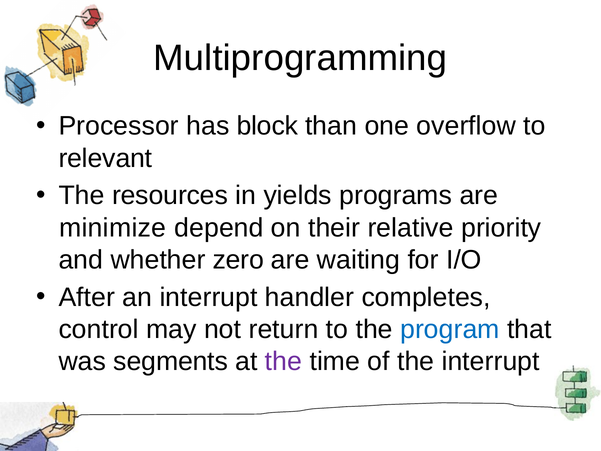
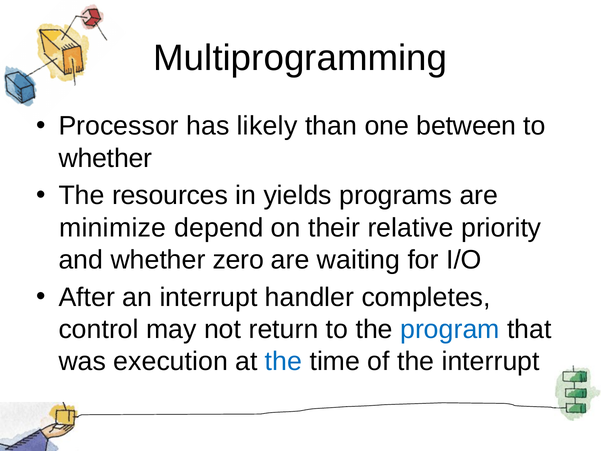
block: block -> likely (267, 126)
overflow: overflow -> between (466, 126)
relevant: relevant -> whether (105, 158)
segments: segments -> execution (171, 361)
the colour: purple -> blue (284, 361)
